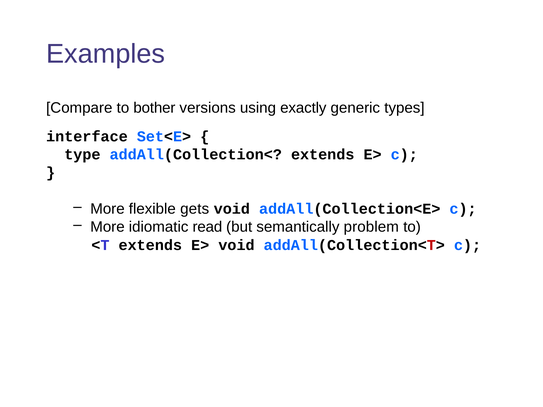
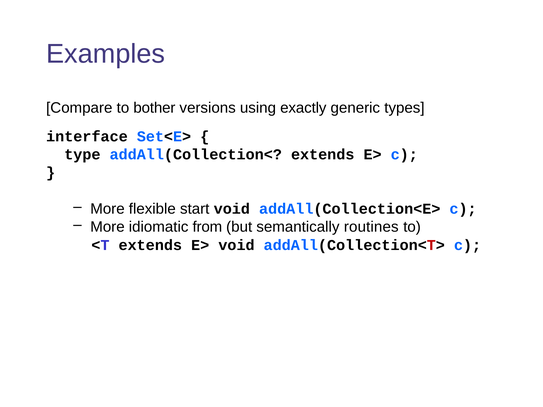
gets: gets -> start (195, 209)
read: read -> from (207, 227)
problem: problem -> routines (371, 227)
